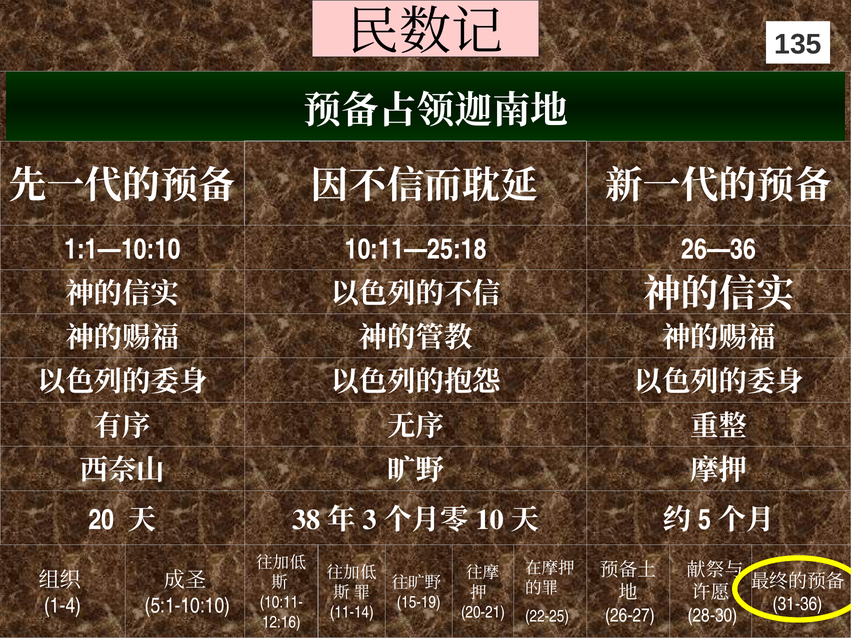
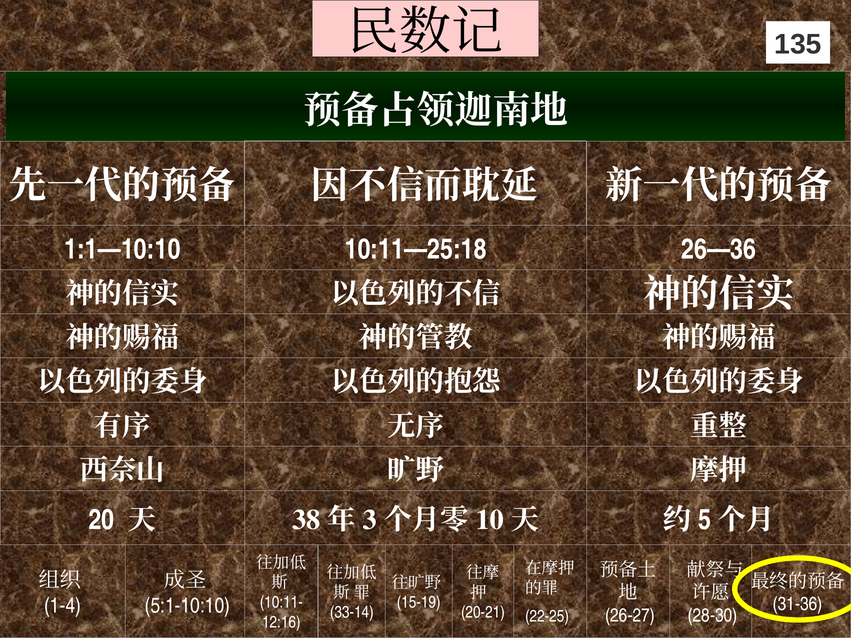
11-14: 11-14 -> 33-14 (352, 613)
